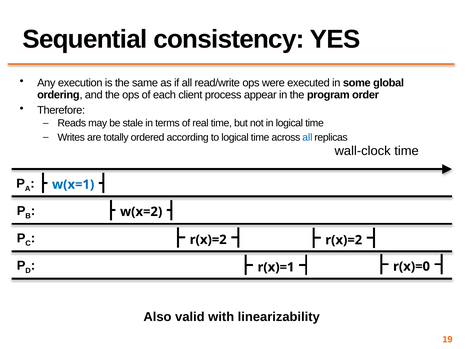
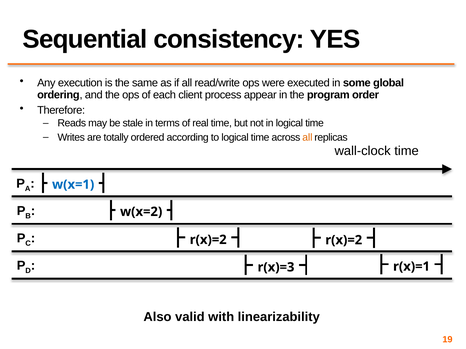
all colour: blue -> orange (307, 138)
r(x)=0: r(x)=0 -> r(x)=1 (412, 267)
r(x)=1: r(x)=1 -> r(x)=3 (276, 268)
